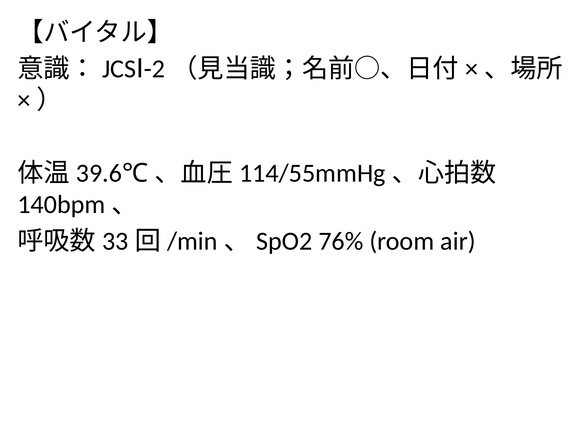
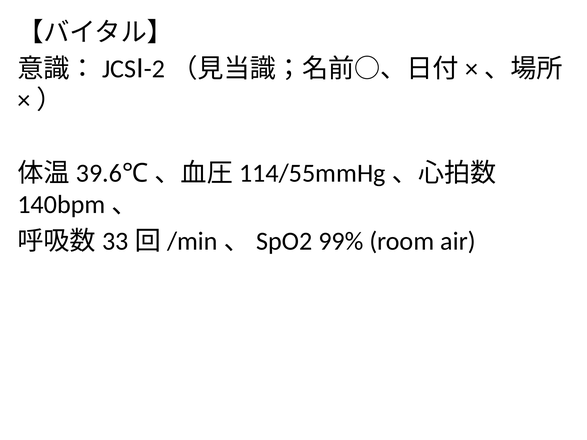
76%: 76% -> 99% (341, 241)
